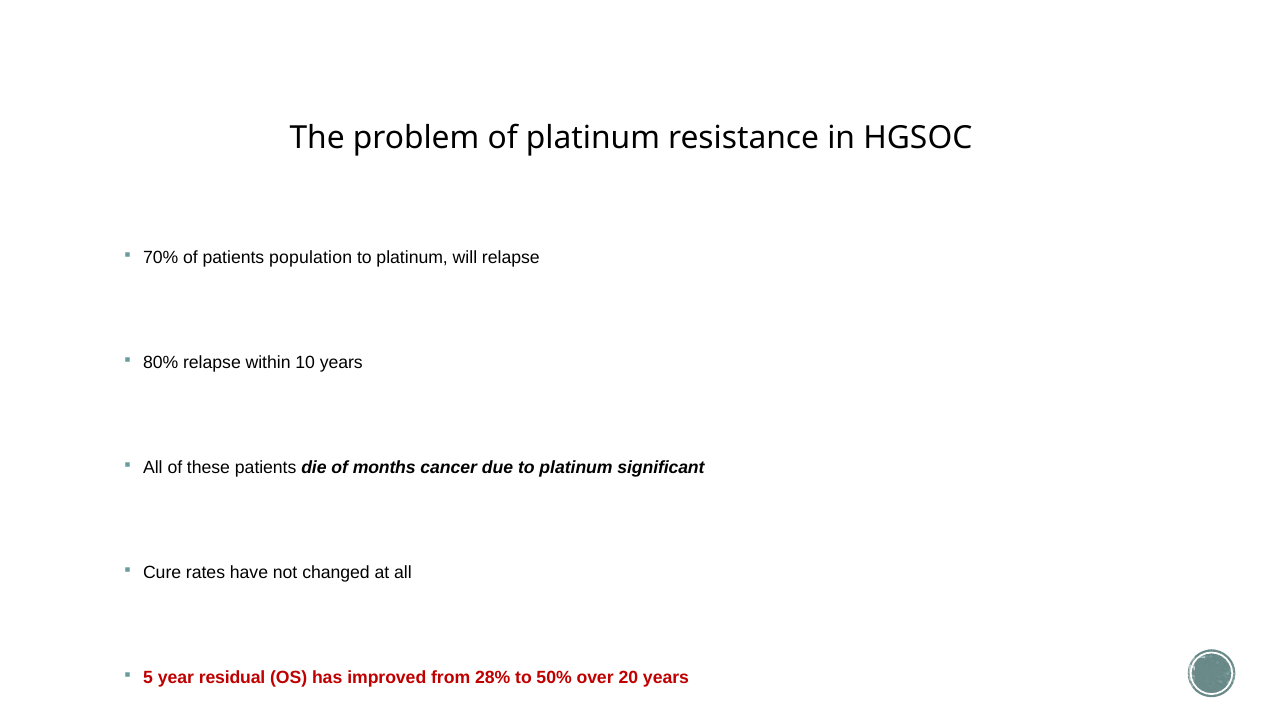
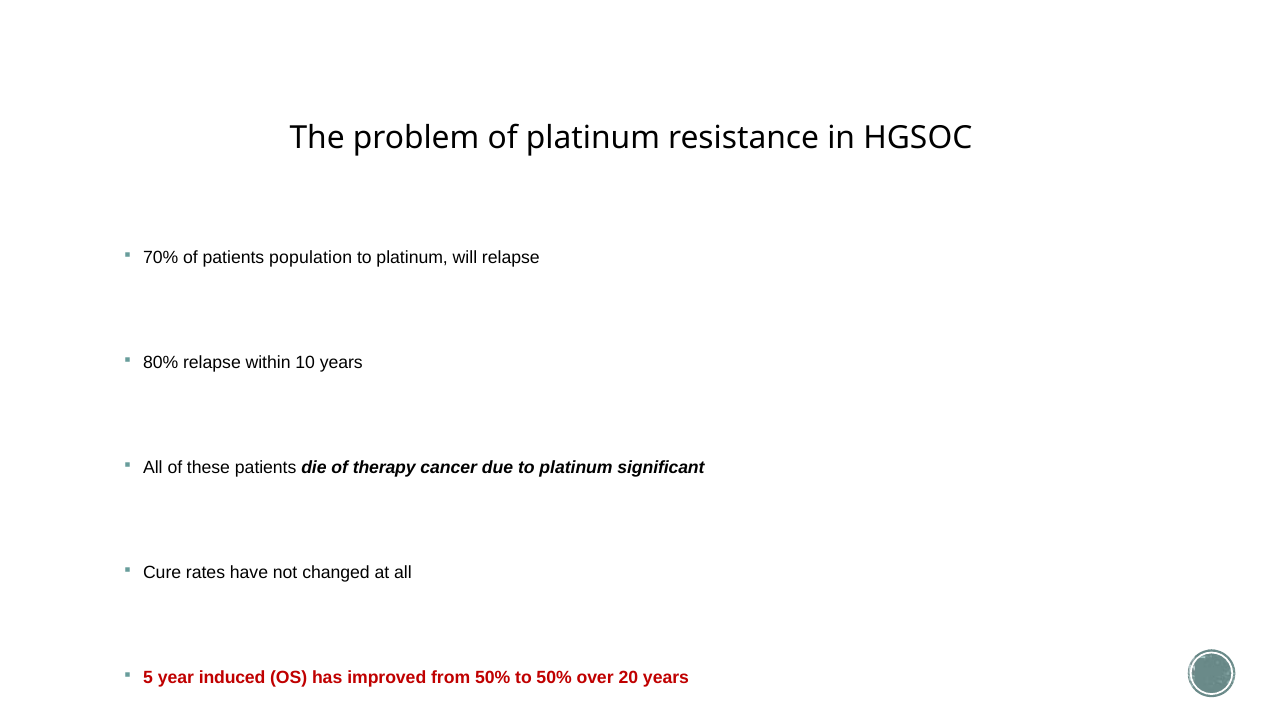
months: months -> therapy (384, 467)
residual: residual -> induced (232, 677)
from 28%: 28% -> 50% (493, 677)
